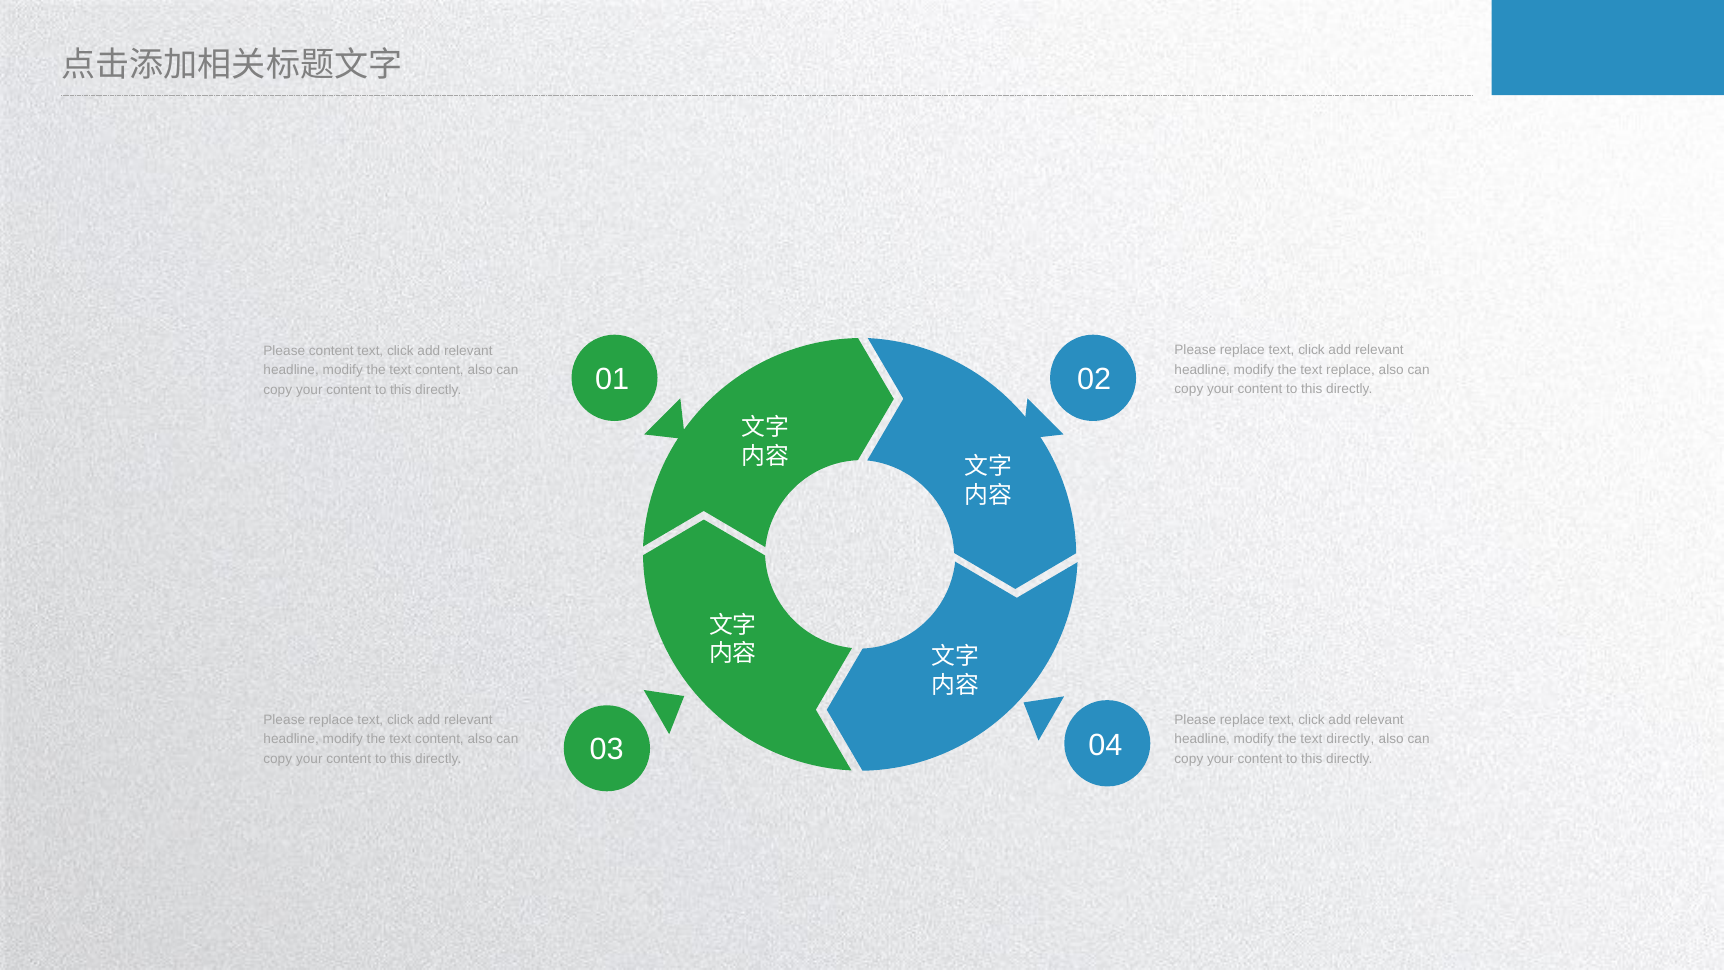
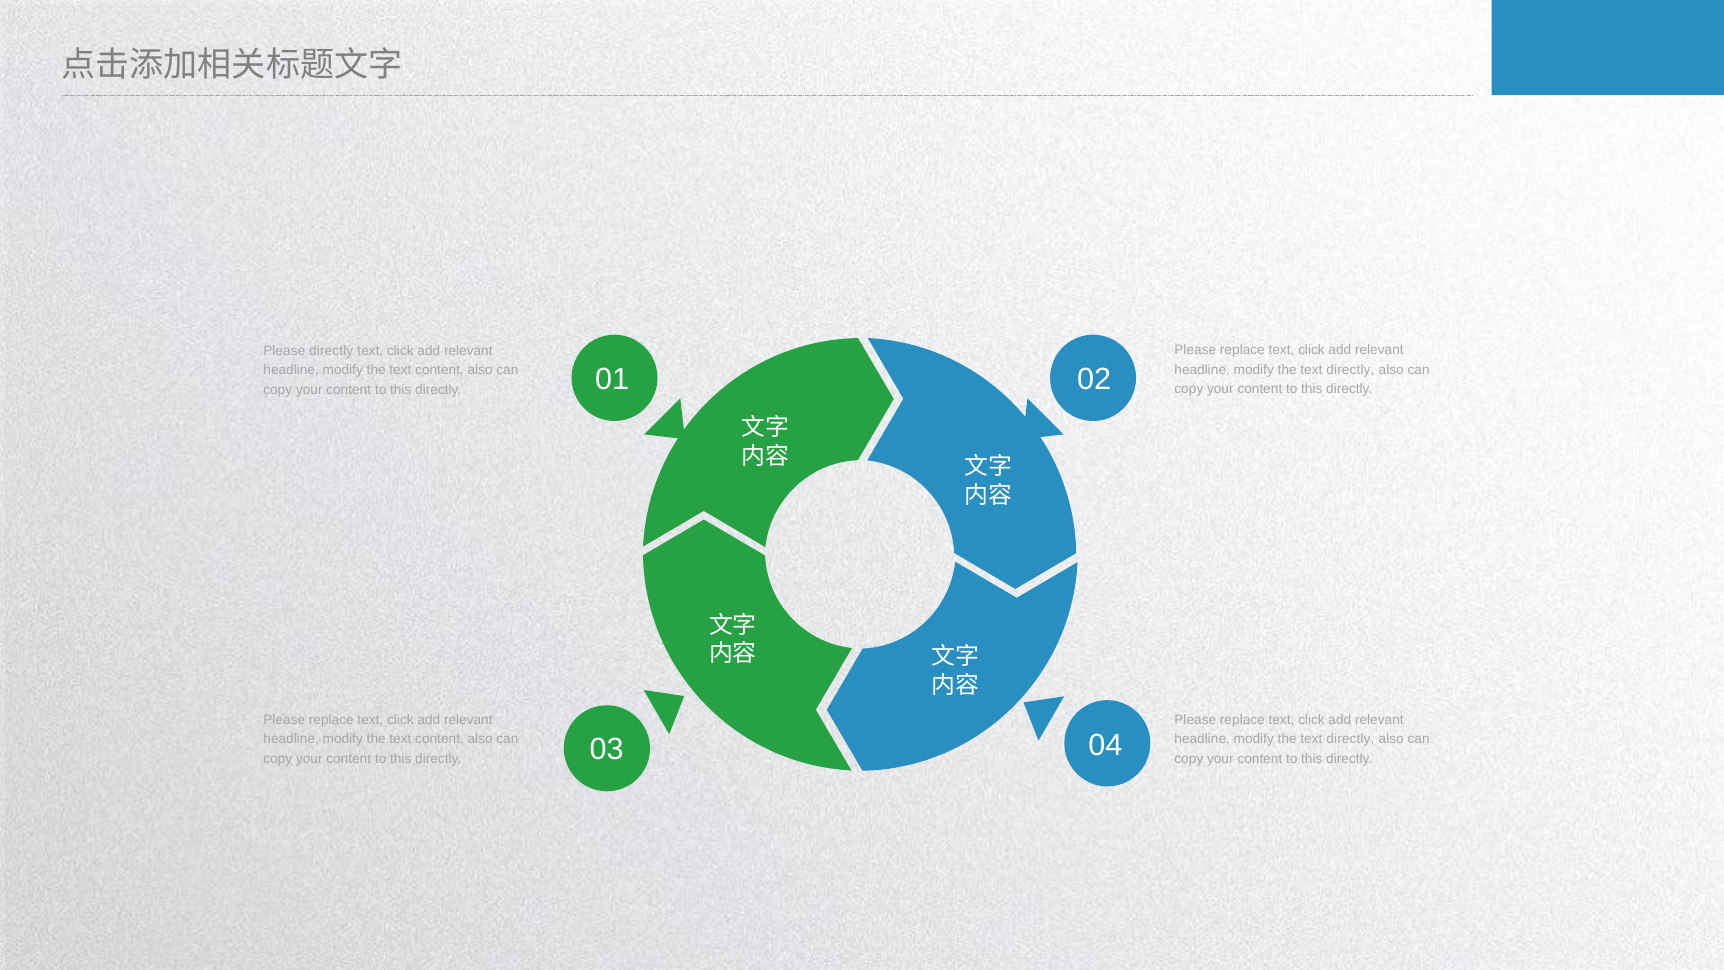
Please content: content -> directly (331, 351)
replace: replace -> directly (1350, 370)
